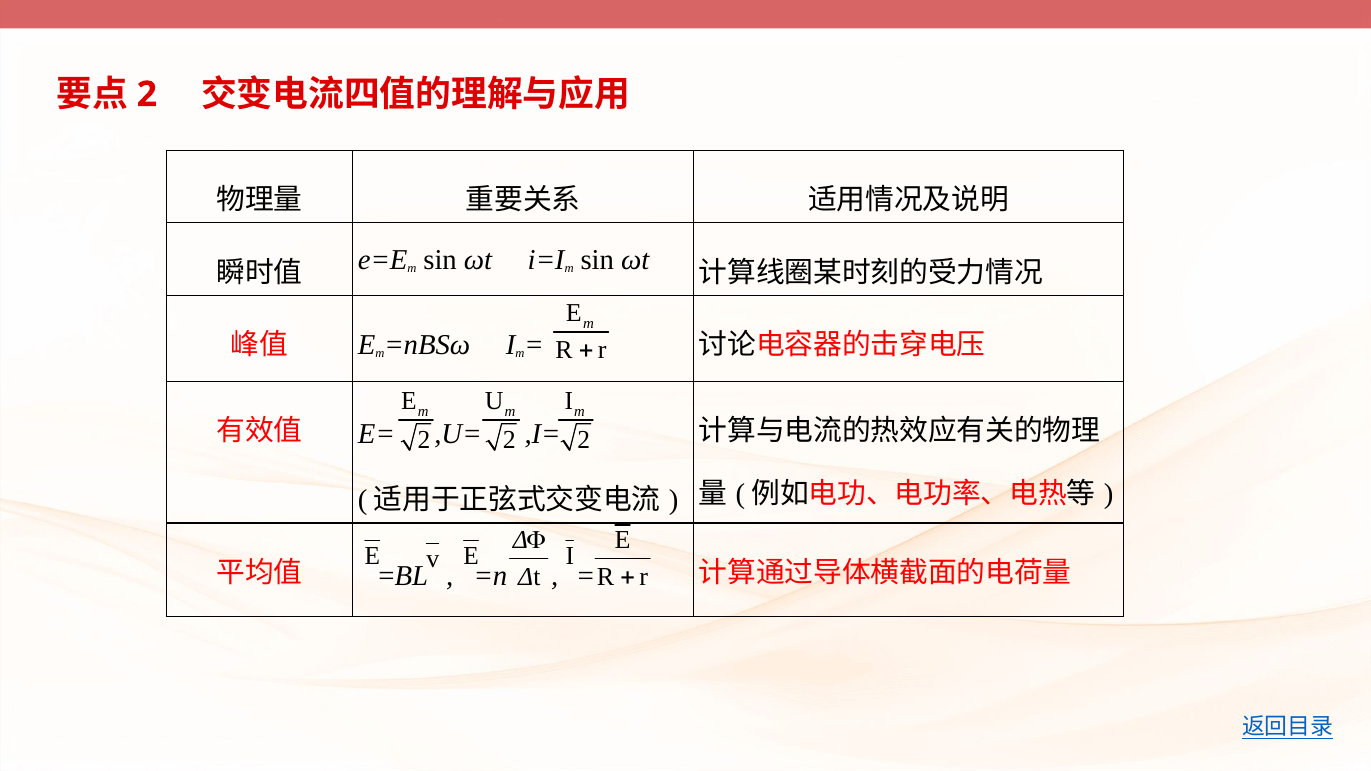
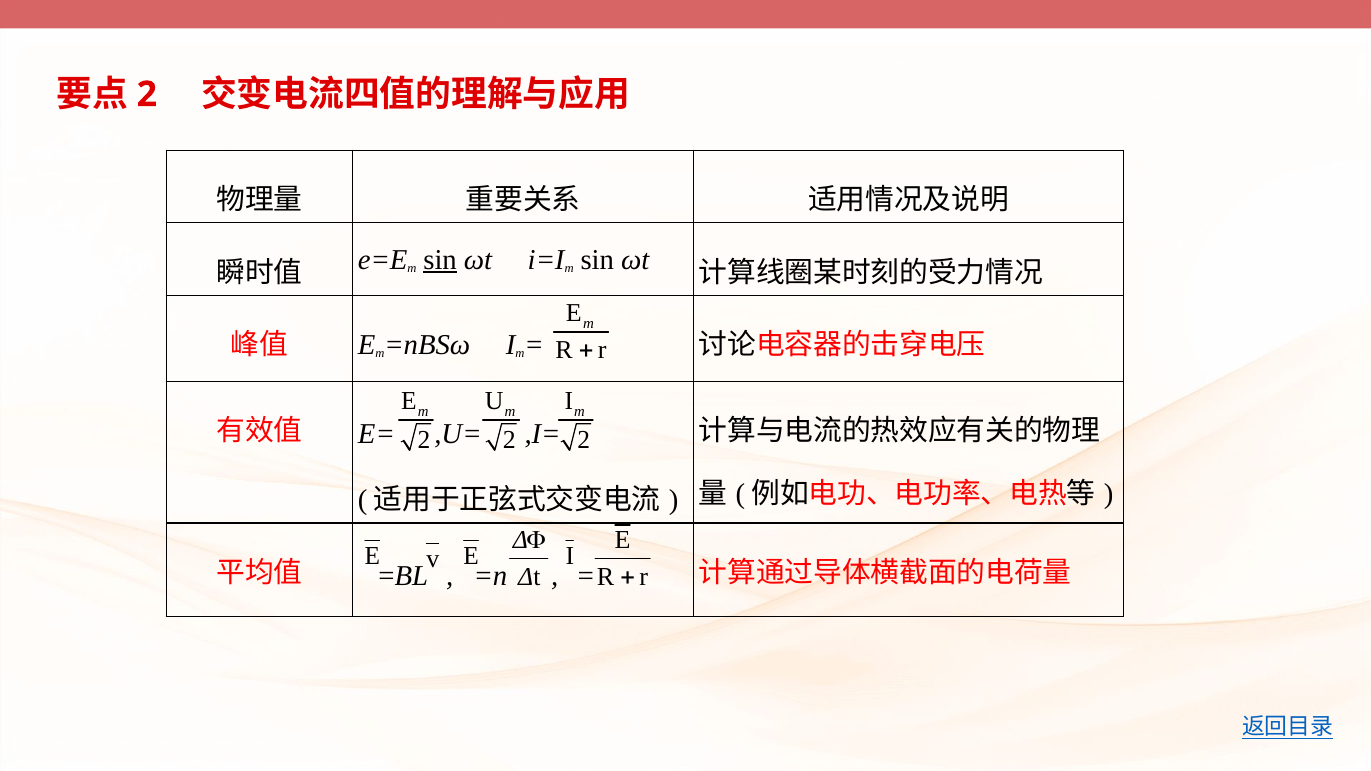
sin underline: none -> present (440, 260)
